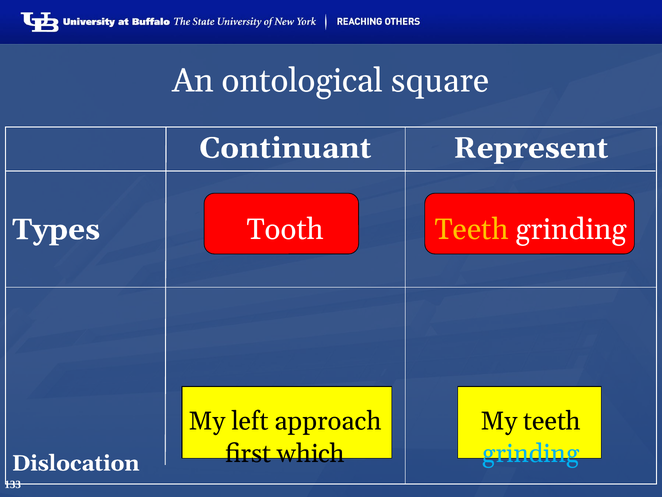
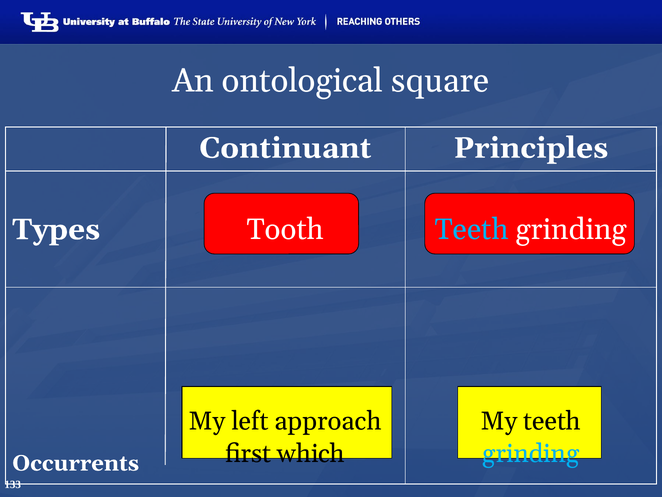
Represent: Represent -> Principles (531, 148)
Teeth colour: yellow -> light blue (472, 229)
Dislocation: Dislocation -> Occurrents (76, 463)
